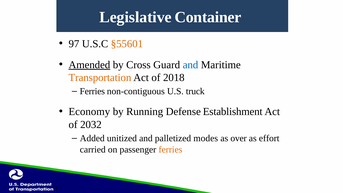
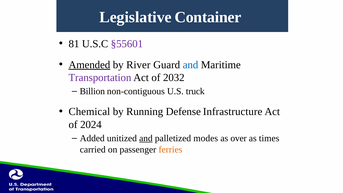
97: 97 -> 81 (74, 44)
§55601 colour: orange -> purple (127, 44)
Cross: Cross -> River (138, 65)
Transportation colour: orange -> purple (100, 78)
2018: 2018 -> 2032 (174, 78)
Ferries: Ferries -> Billion (92, 91)
Economy: Economy -> Chemical (89, 112)
Establishment: Establishment -> Infrastructure (233, 112)
2032: 2032 -> 2024 (91, 124)
and underline: none -> present (146, 138)
effort: effort -> times (269, 138)
